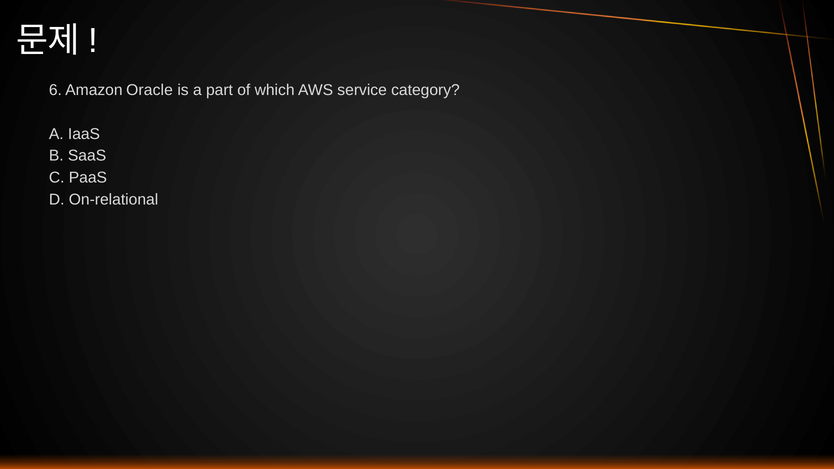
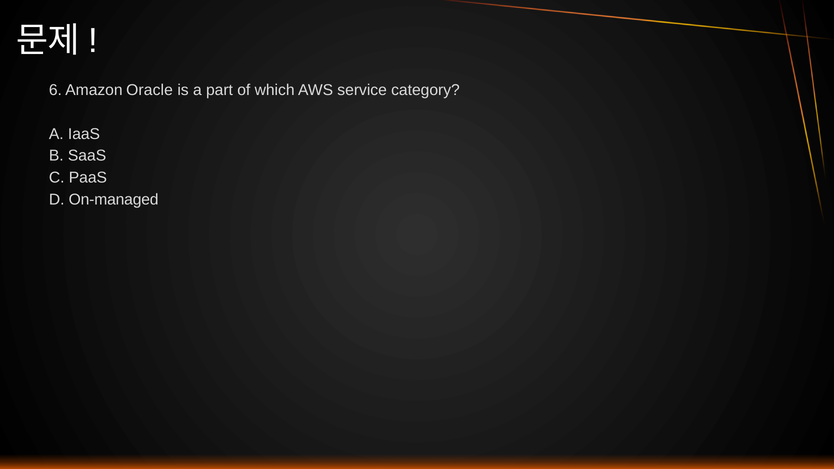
On-relational: On-relational -> On-managed (114, 200)
